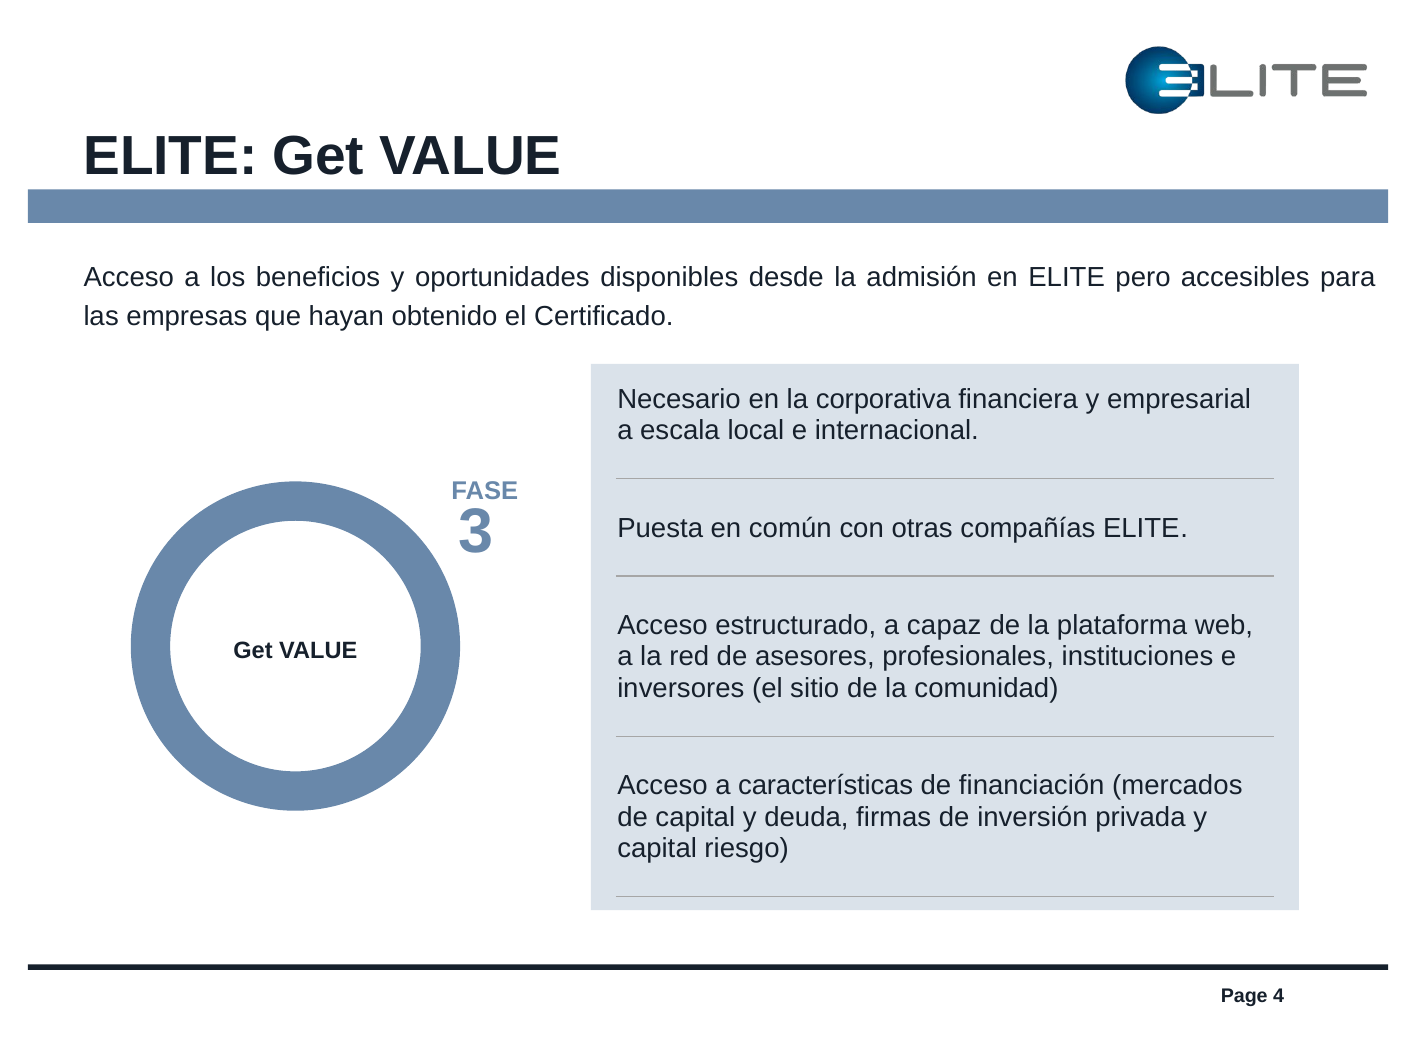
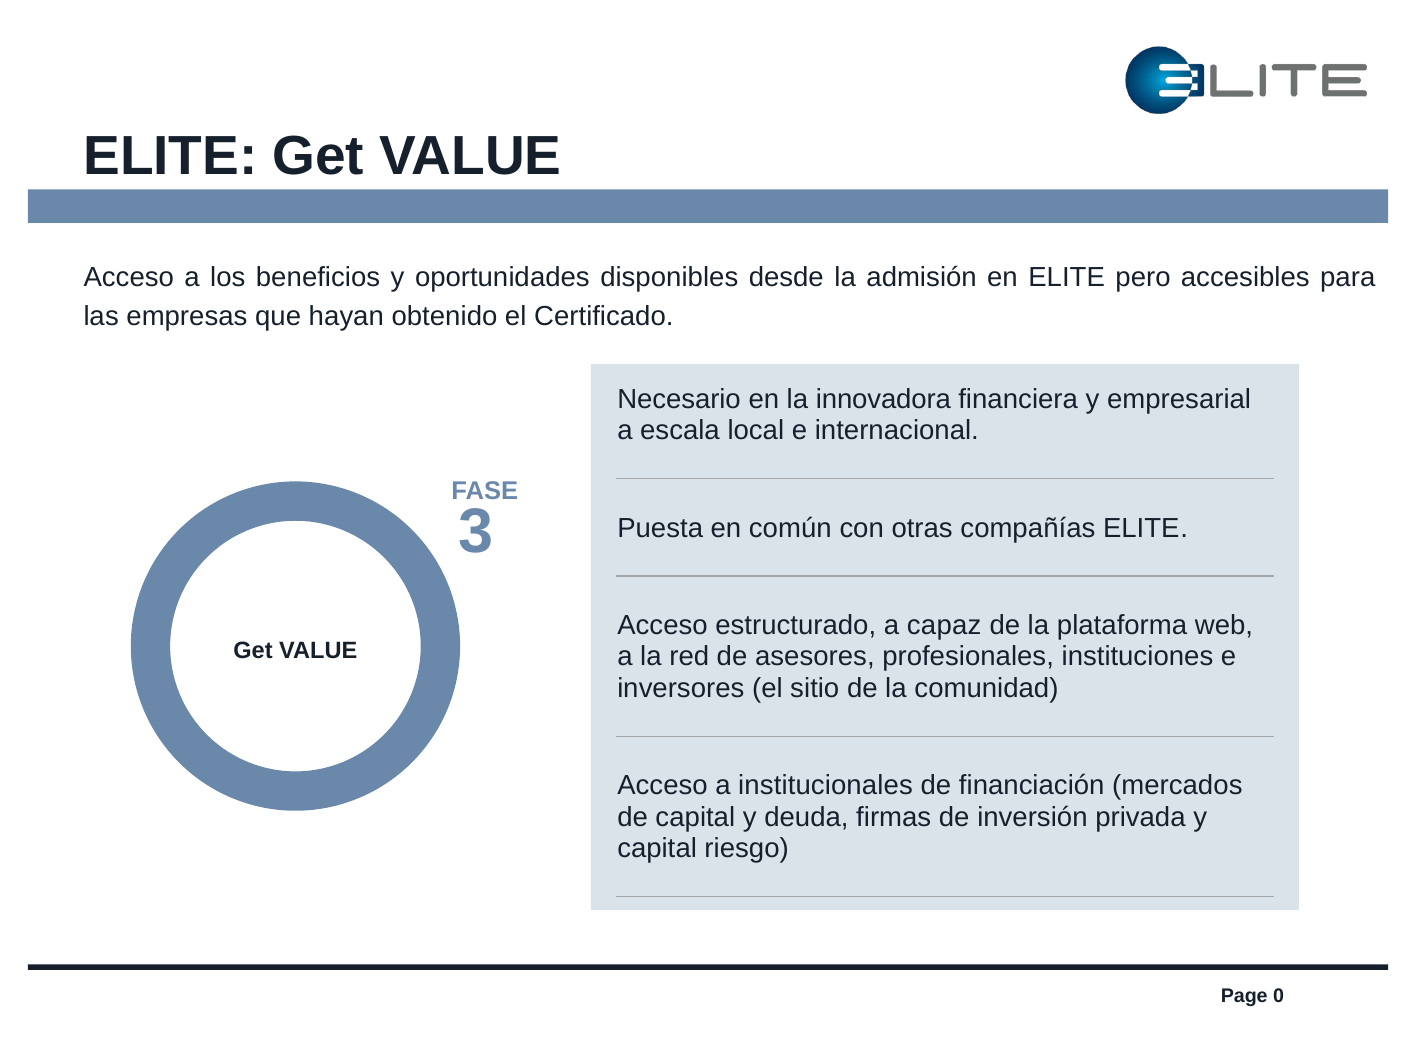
corporativa: corporativa -> innovadora (883, 399)
características: características -> institucionales (826, 785)
4: 4 -> 0 (1279, 996)
